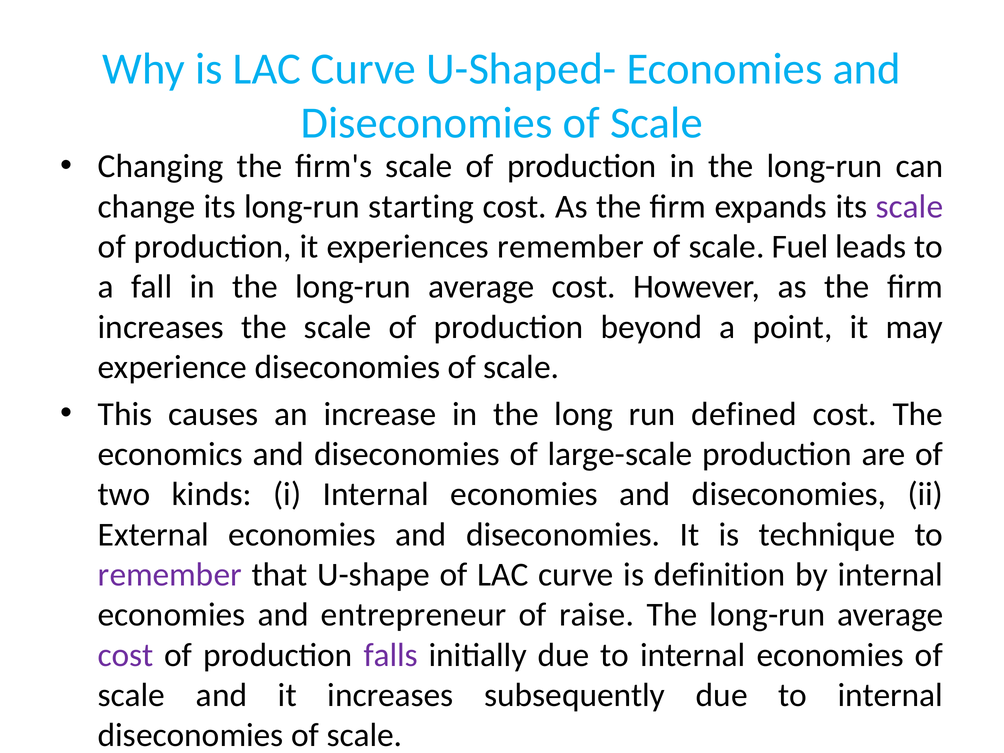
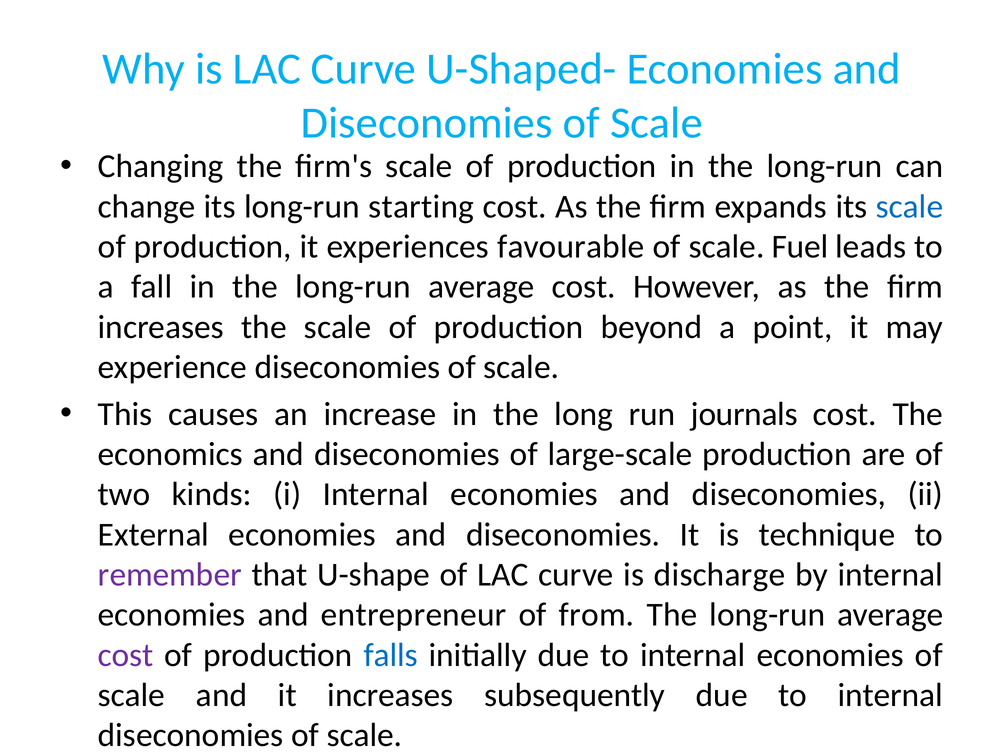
scale colour: purple -> blue (910, 207)
experiences remember: remember -> favourable (571, 247)
defined: defined -> journals (744, 414)
definition: definition -> discharge (720, 575)
raise: raise -> from (597, 615)
falls colour: purple -> blue (391, 655)
